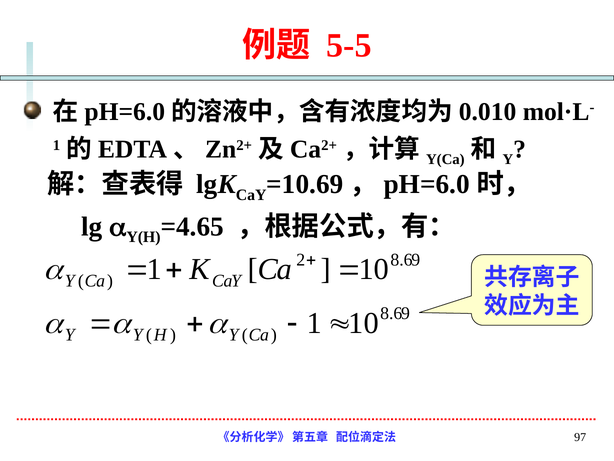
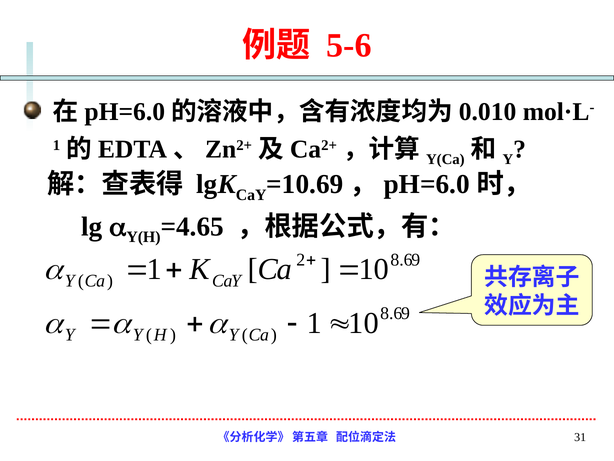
5-5: 5-5 -> 5-6 (349, 45)
97: 97 -> 31 (580, 437)
